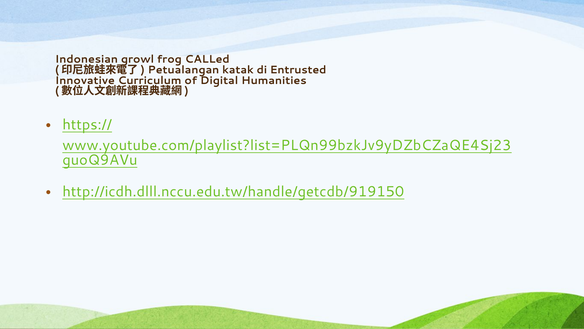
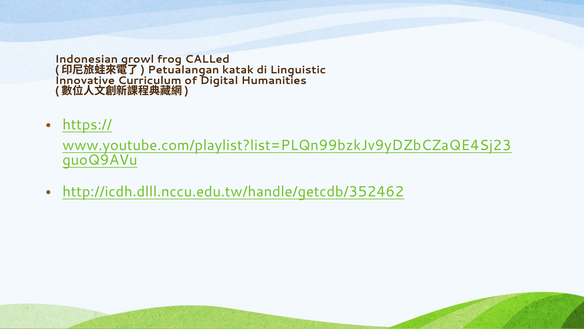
Entrusted: Entrusted -> Linguistic (298, 70)
http://icdh.dlll.nccu.edu.tw/handle/getcdb/919150: http://icdh.dlll.nccu.edu.tw/handle/getcdb/919150 -> http://icdh.dlll.nccu.edu.tw/handle/getcdb/352462 (233, 191)
